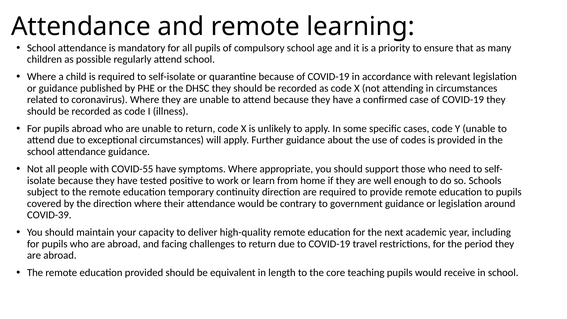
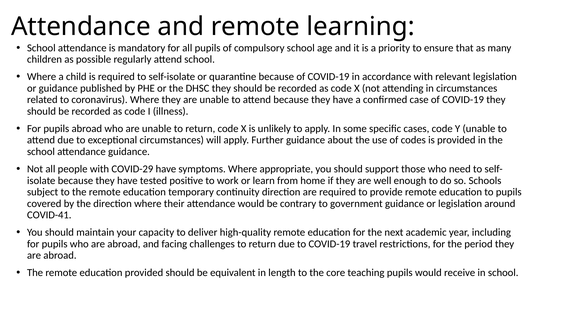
COVID-55: COVID-55 -> COVID-29 (132, 169)
COVID-39: COVID-39 -> COVID-41 (49, 215)
